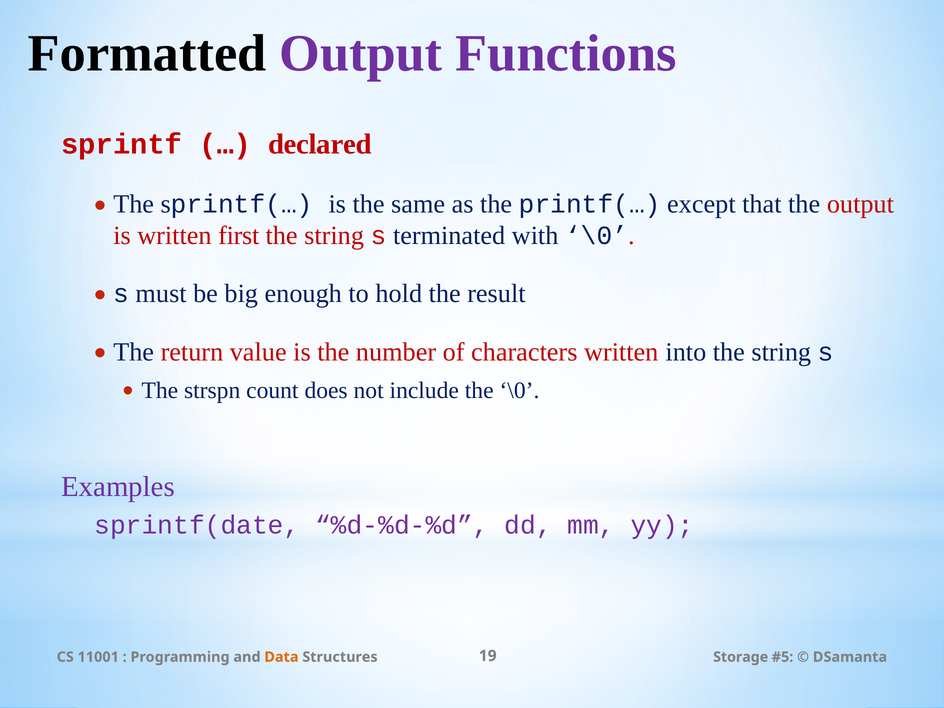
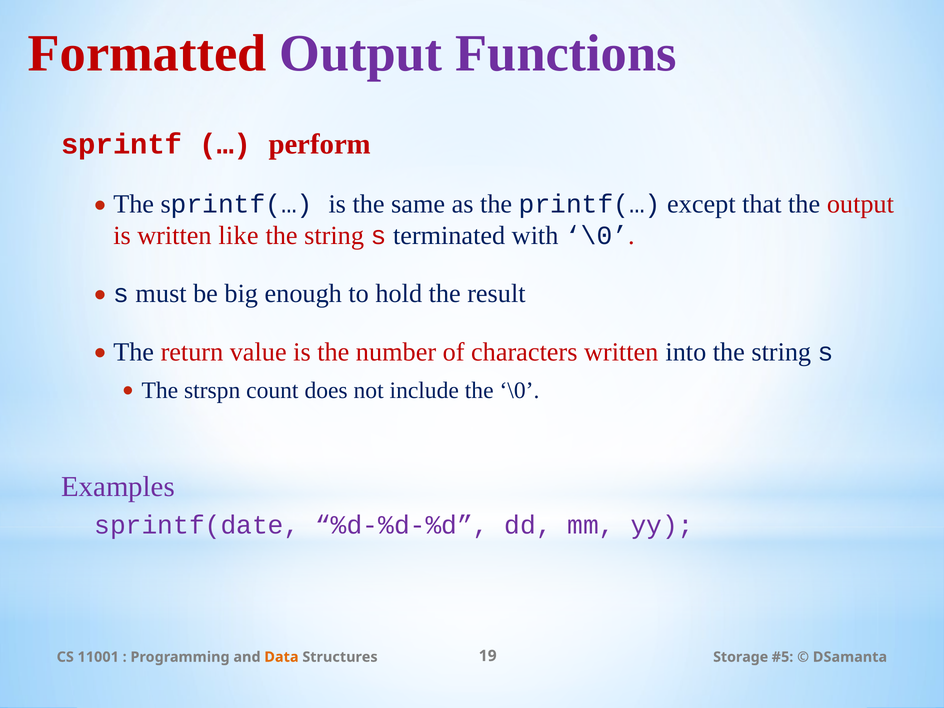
Formatted colour: black -> red (147, 54)
declared: declared -> perform (320, 144)
first: first -> like (238, 236)
